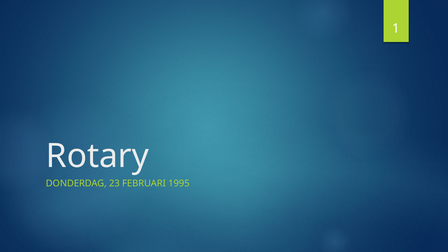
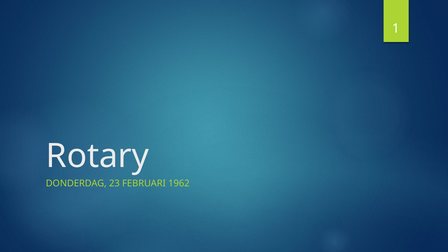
1995: 1995 -> 1962 (179, 183)
